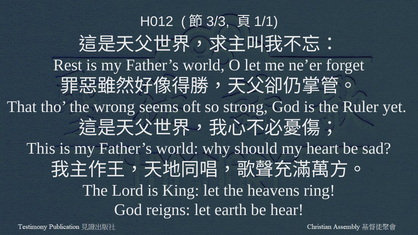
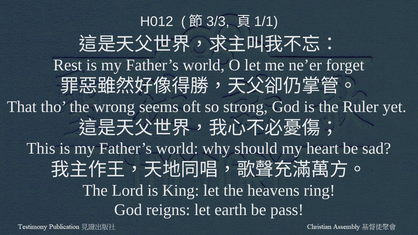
hear: hear -> pass (287, 210)
